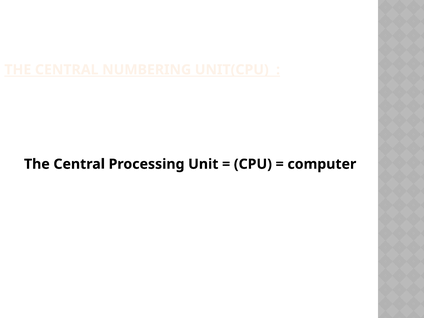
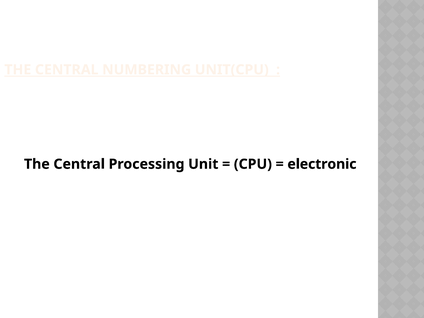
computer: computer -> electronic (322, 164)
